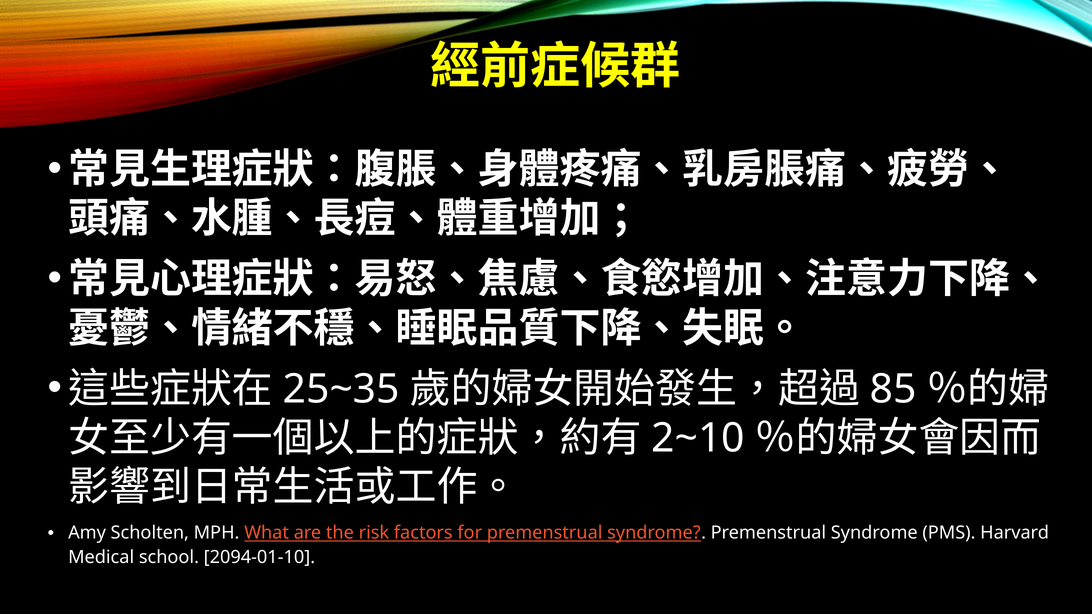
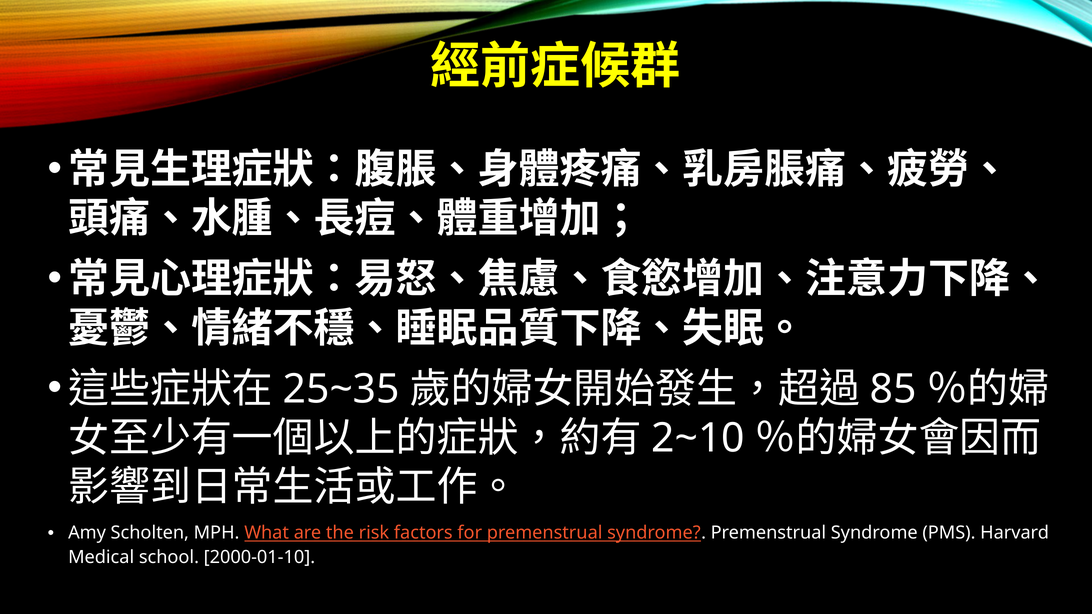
2094-01-10: 2094-01-10 -> 2000-01-10 (259, 557)
